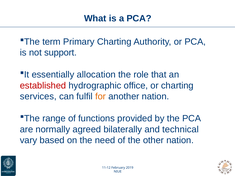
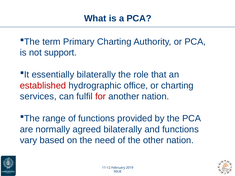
essentially allocation: allocation -> bilaterally (96, 75)
for colour: orange -> red (101, 97)
and technical: technical -> functions (181, 130)
